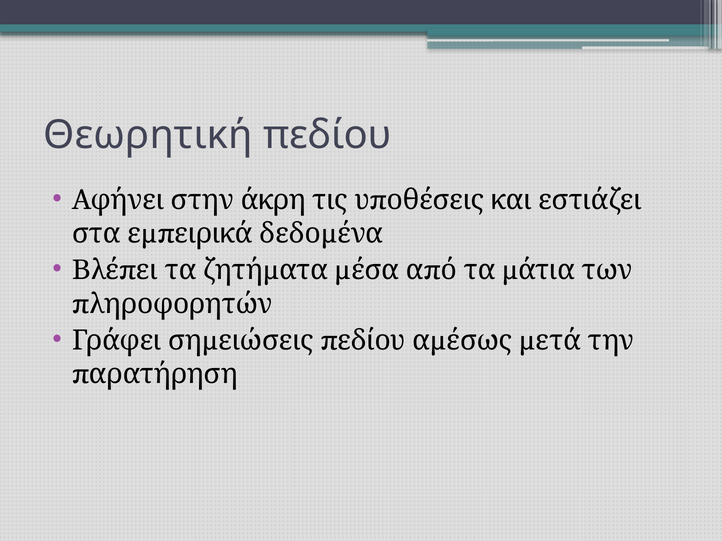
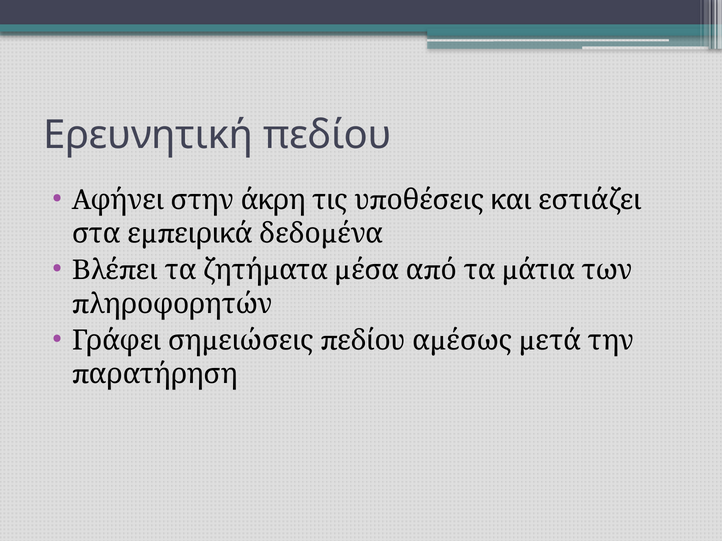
Θεωρητική: Θεωρητική -> Ερευνητική (148, 135)
